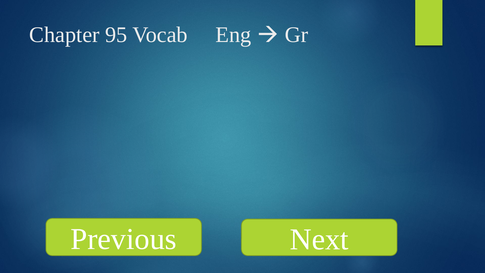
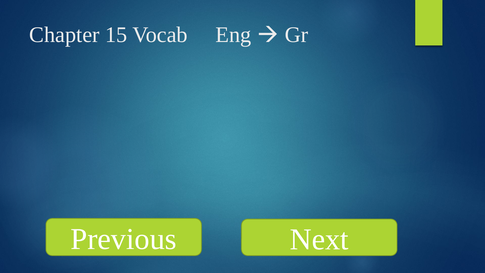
95: 95 -> 15 (116, 35)
